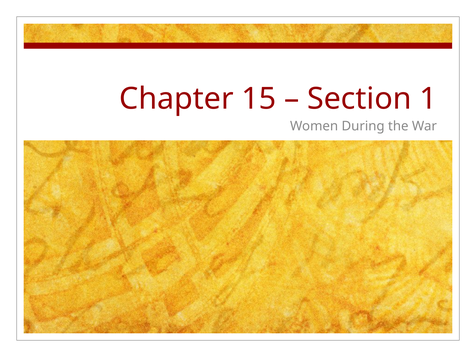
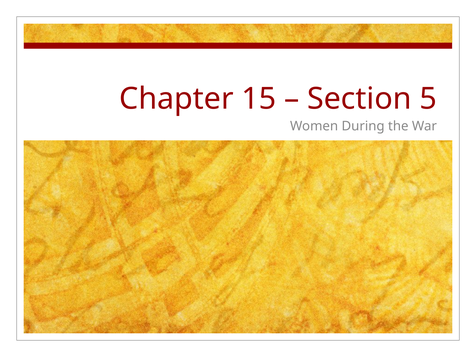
1: 1 -> 5 (428, 99)
